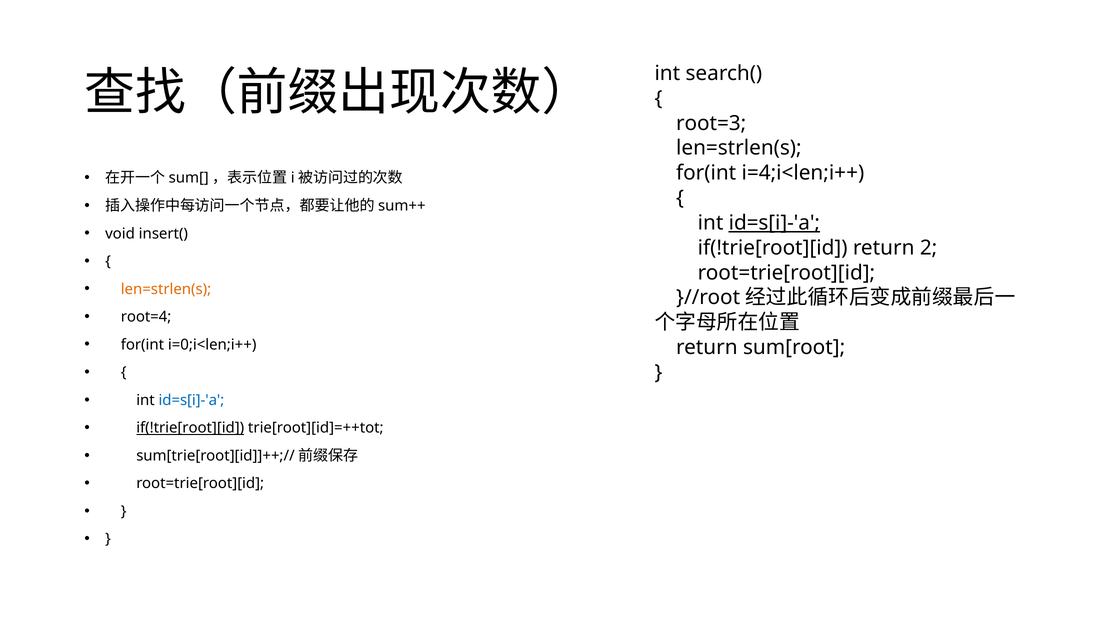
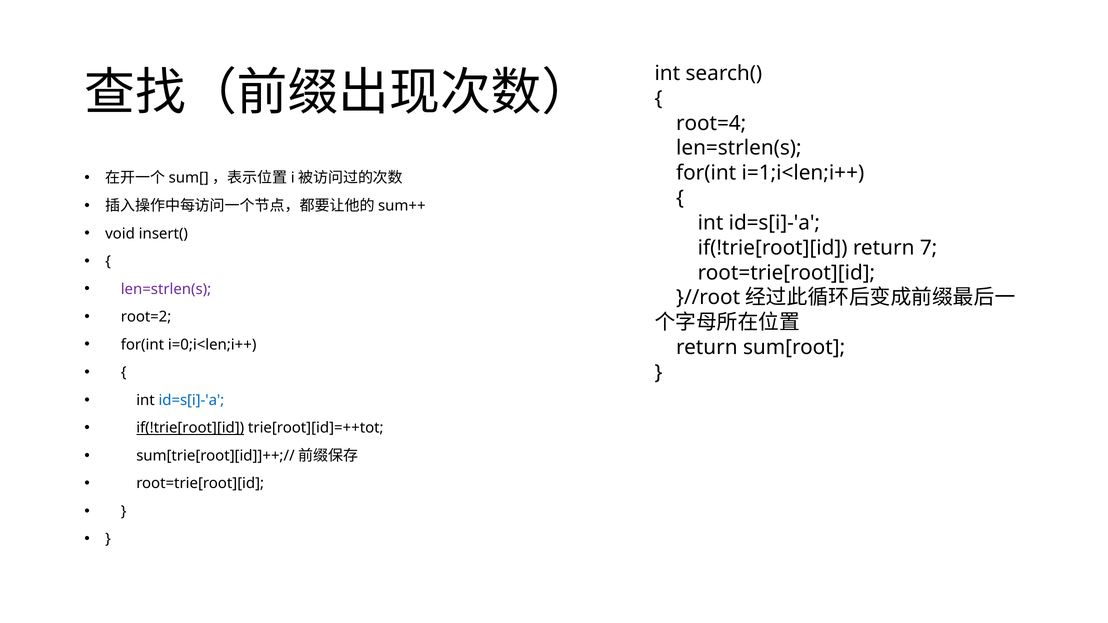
root=3: root=3 -> root=4 (711, 123)
i=4;i<len;i++: i=4;i<len;i++ -> i=1;i<len;i++ (803, 173)
id=s[i]-'a underline: present -> none (774, 223)
2: 2 -> 7 (929, 248)
len=strlen(s colour: orange -> purple (166, 289)
root=4: root=4 -> root=2 (146, 317)
